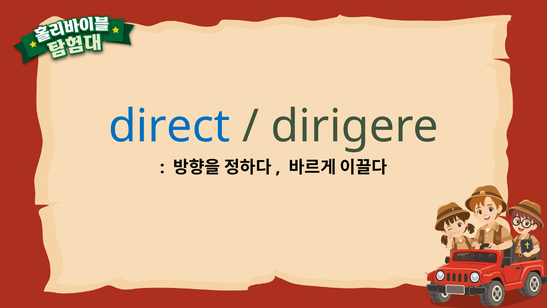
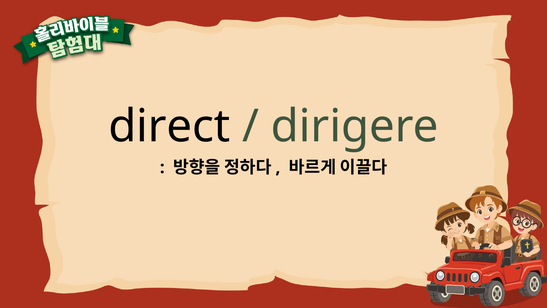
direct colour: blue -> black (169, 126)
